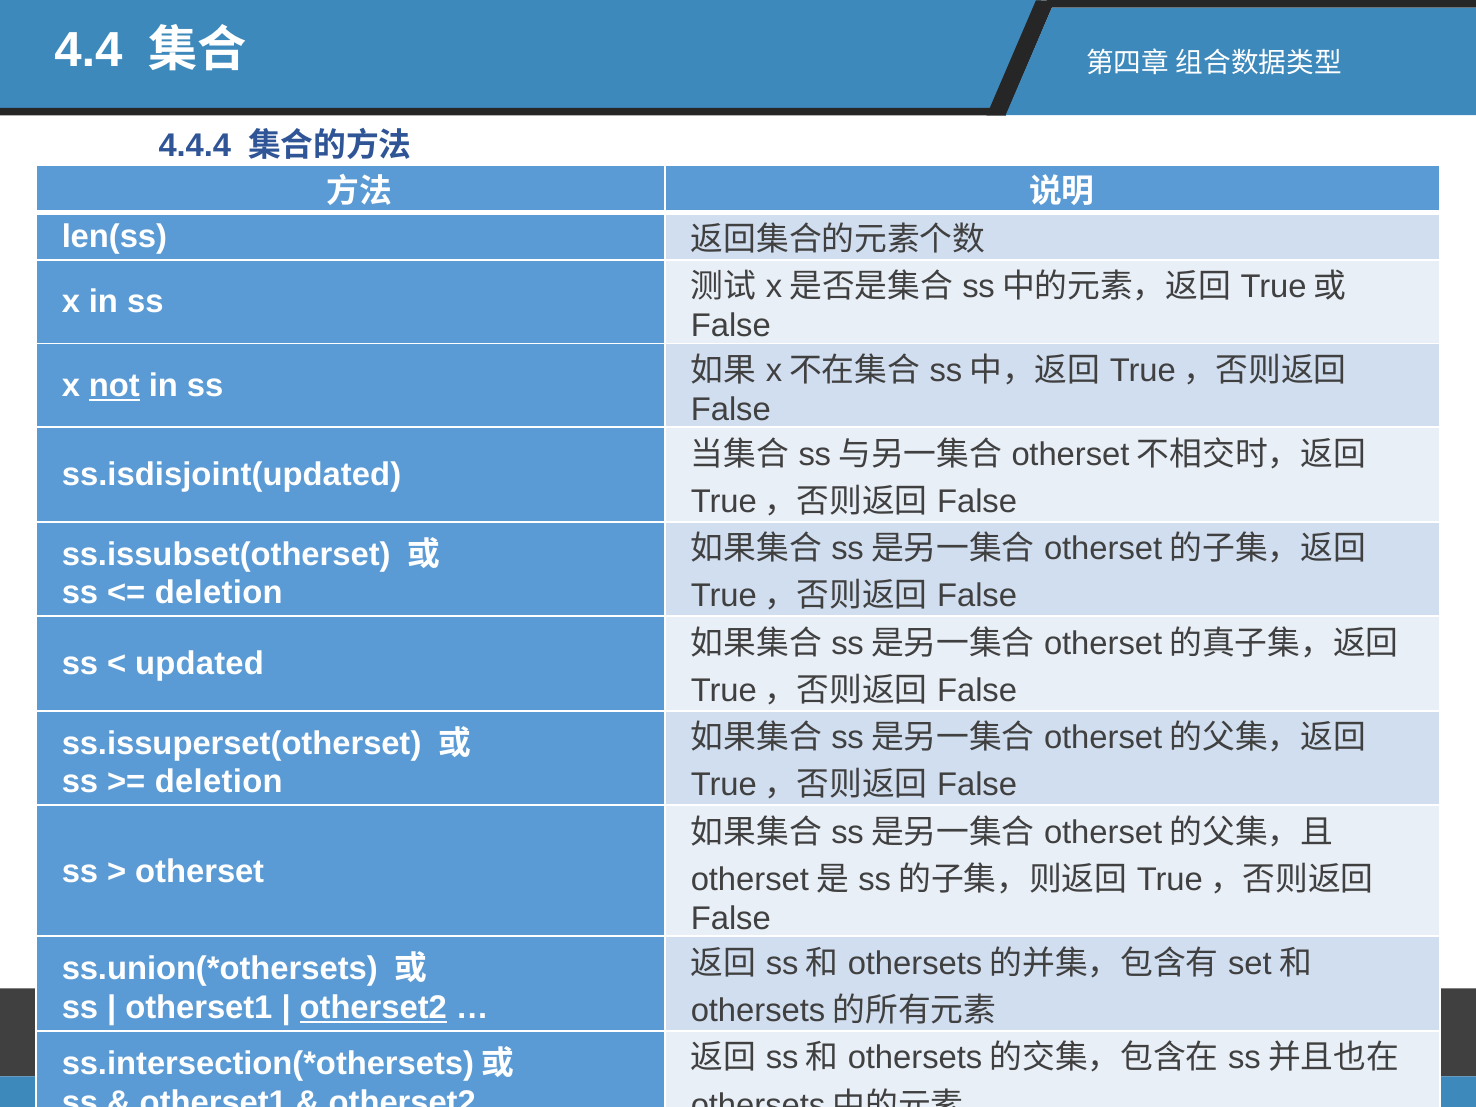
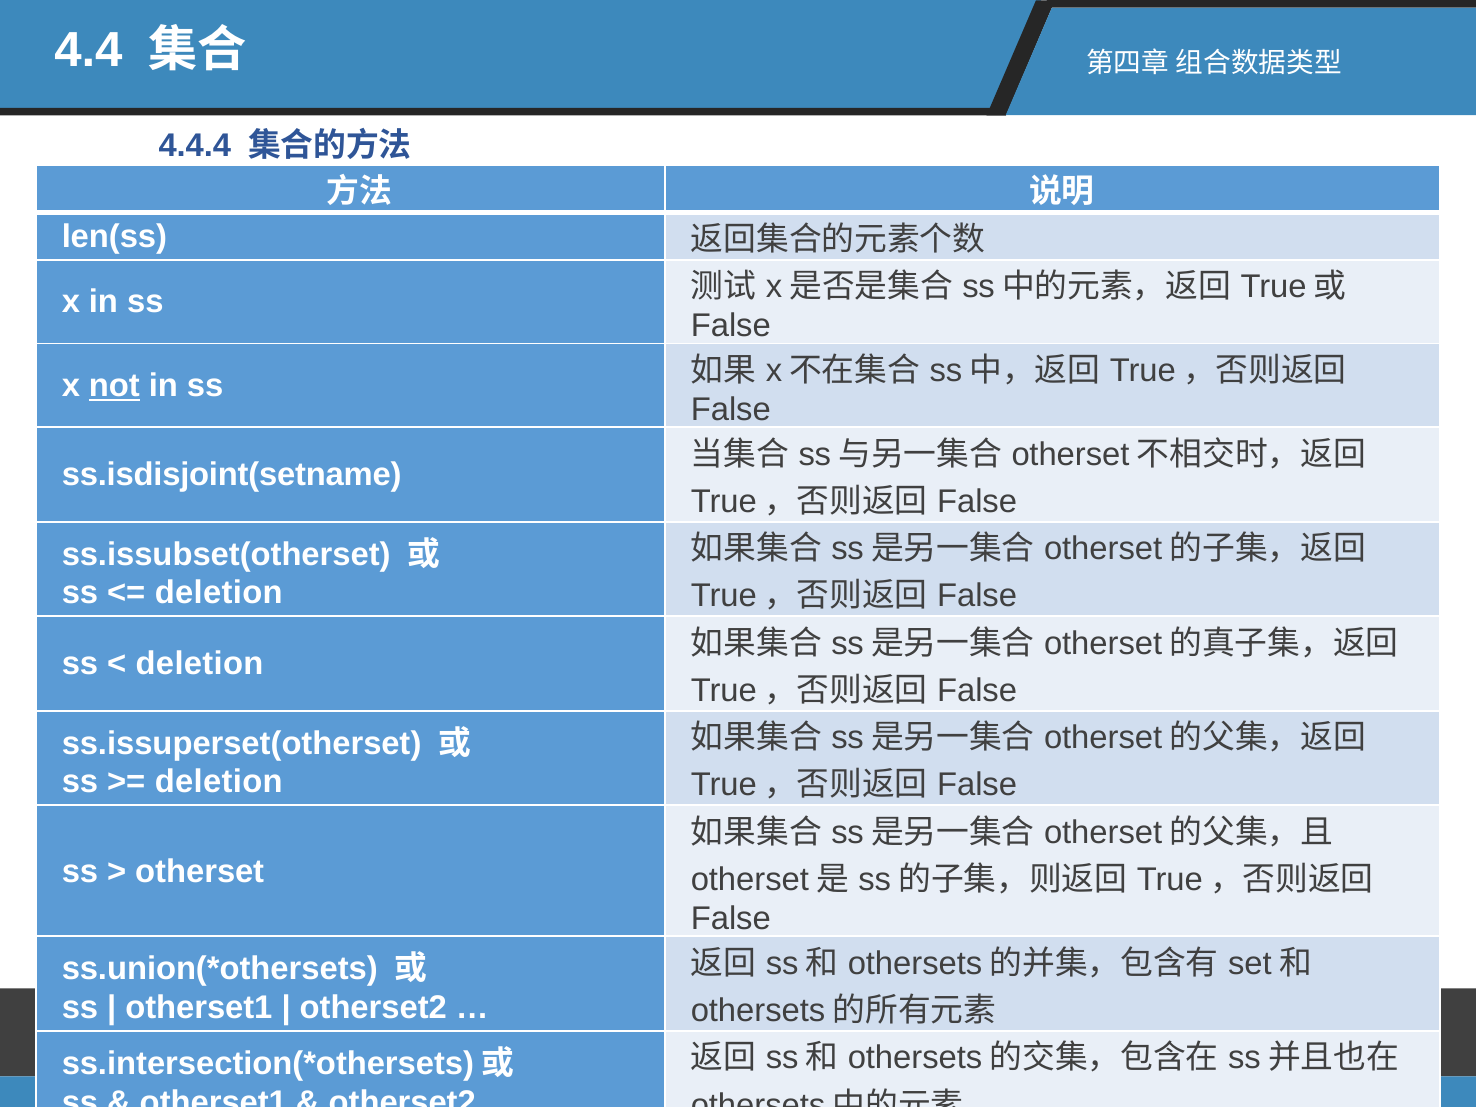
ss.isdisjoint(updated: ss.isdisjoint(updated -> ss.isdisjoint(setname (232, 475)
updated: updated -> deletion (200, 664)
otherset2 underline: present -> none (373, 1008)
